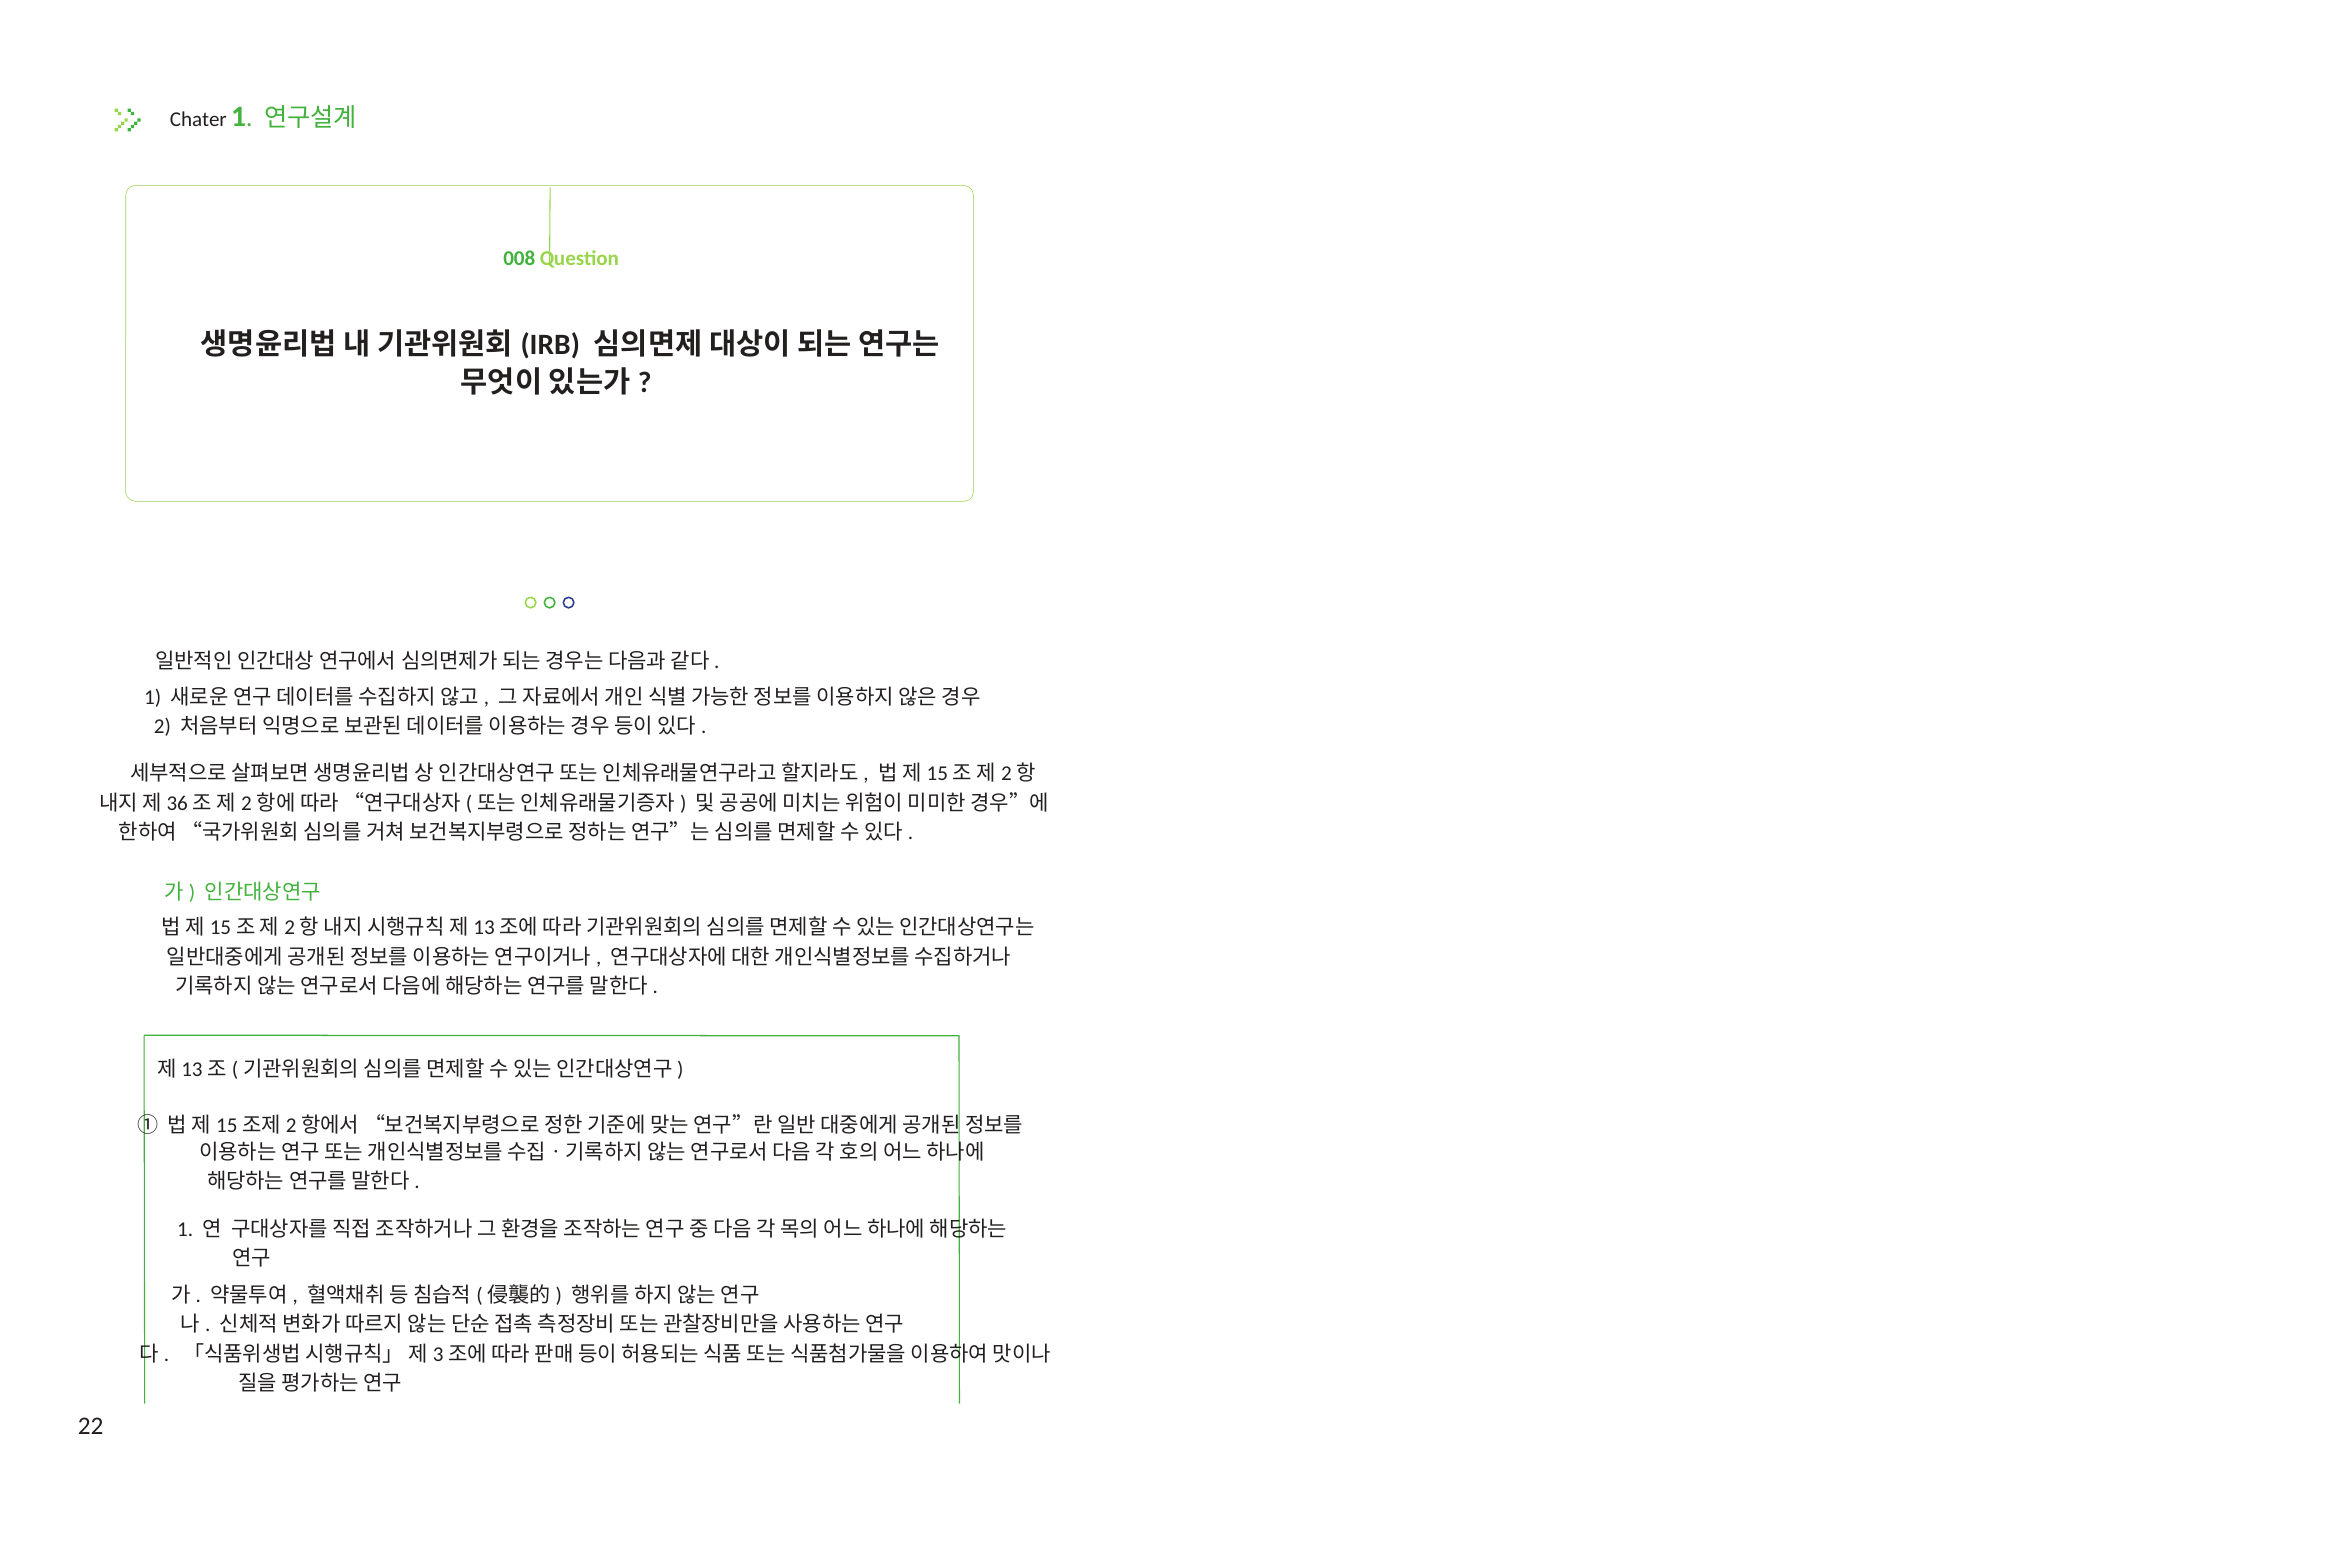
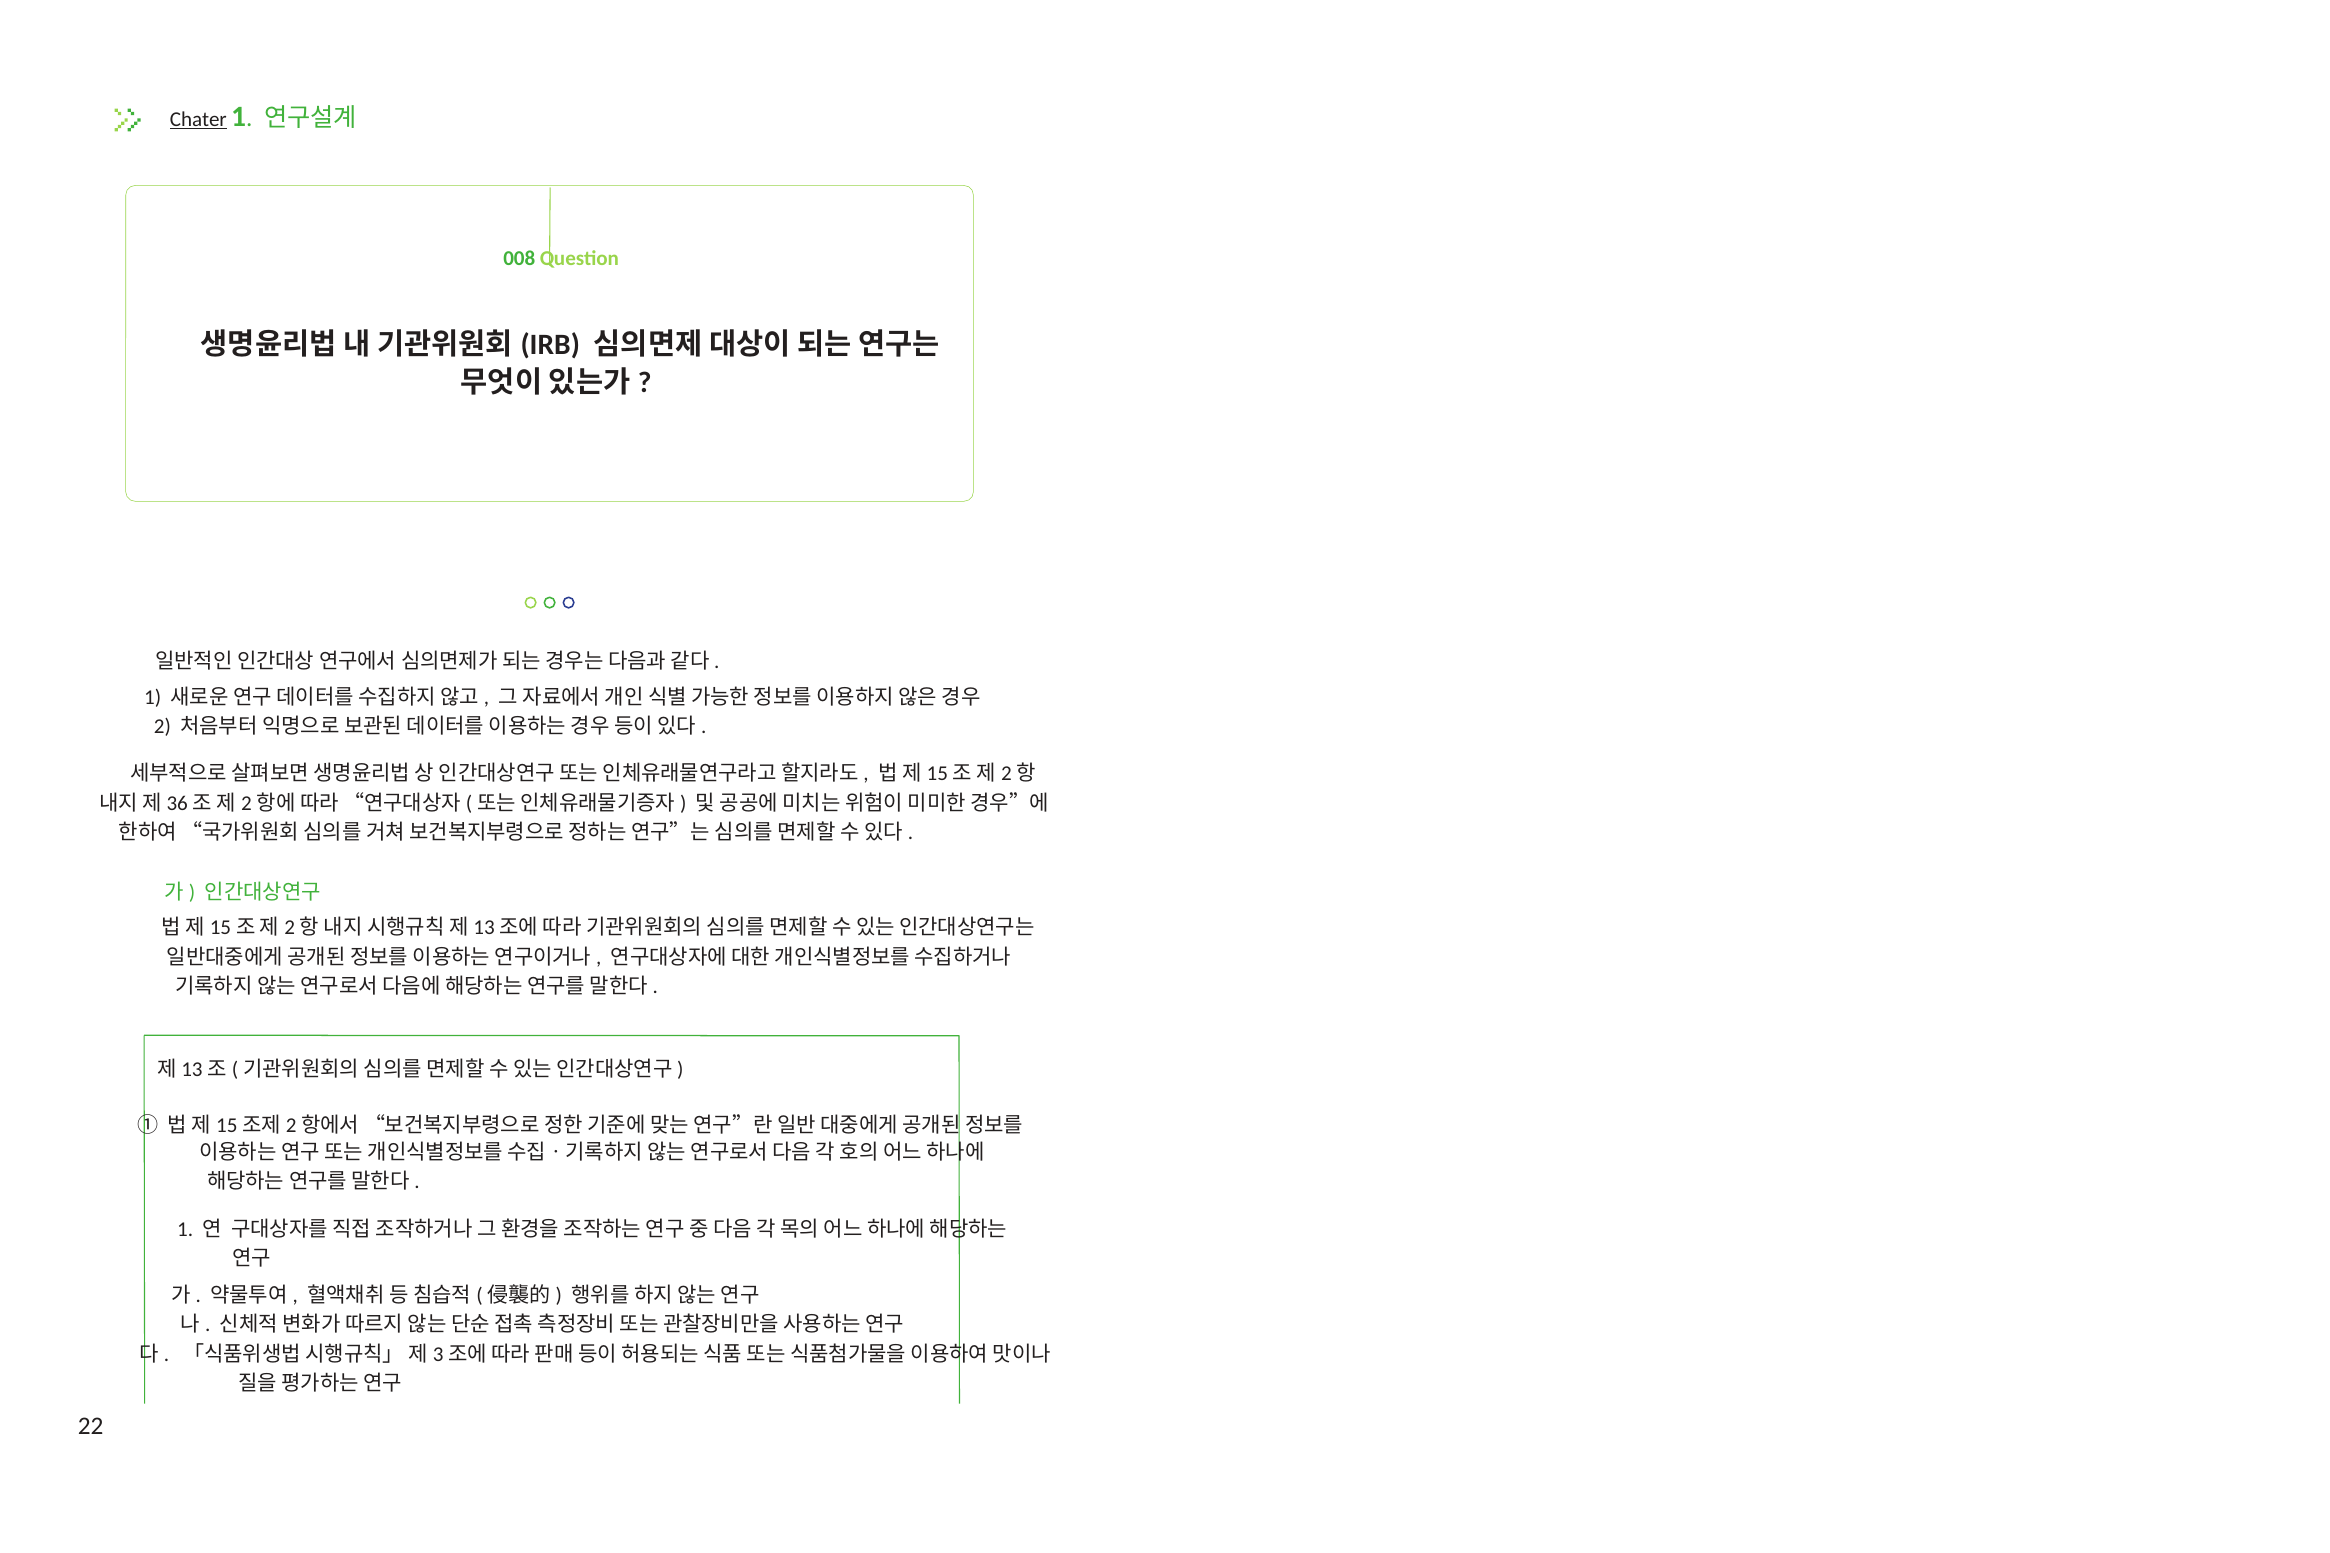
Chater underline: none -> present (198, 119)
